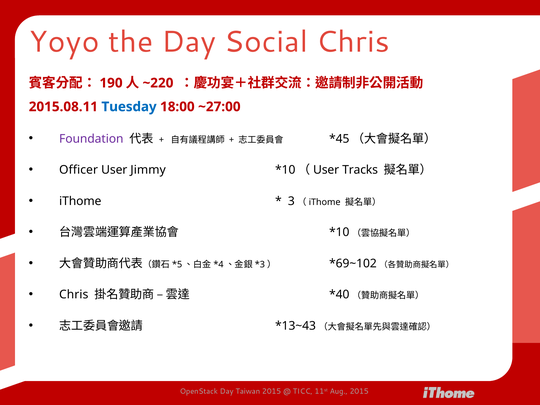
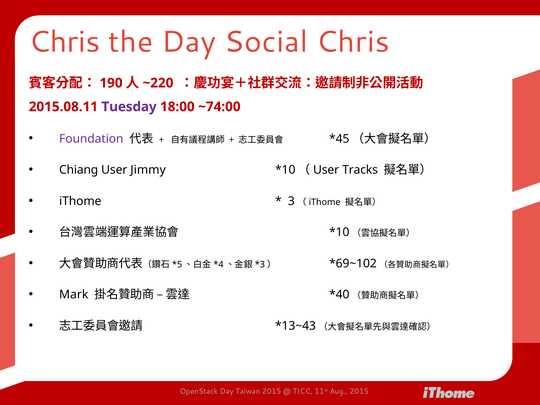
Yoyo: Yoyo -> Chris (65, 42)
Tuesday colour: blue -> purple (129, 107)
~27:00: ~27:00 -> ~74:00 (219, 107)
Officer: Officer -> Chiang (79, 170)
Chris: Chris -> Mark (74, 295)
